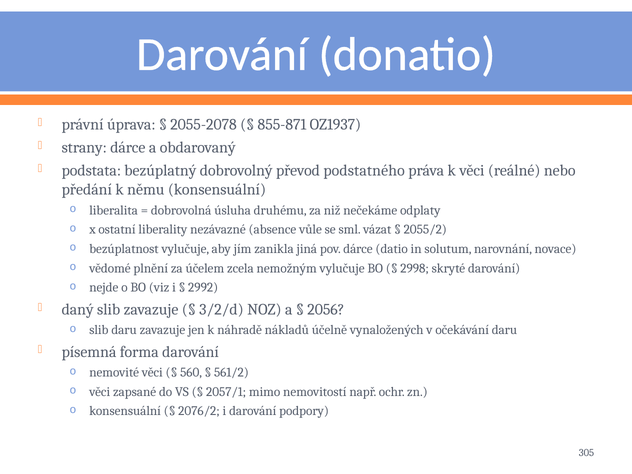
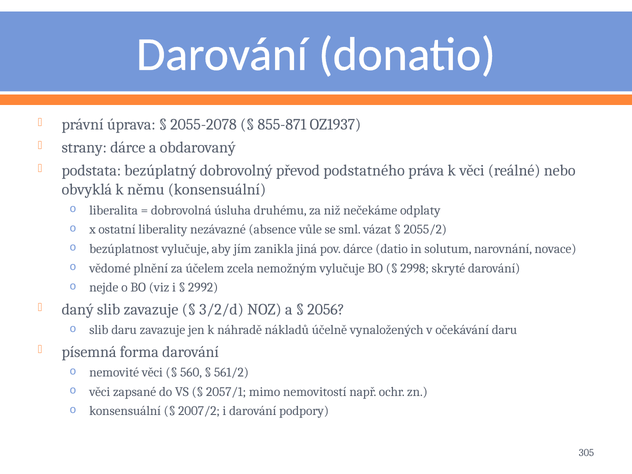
předání: předání -> obvyklá (87, 190)
2076/2: 2076/2 -> 2007/2 (199, 411)
